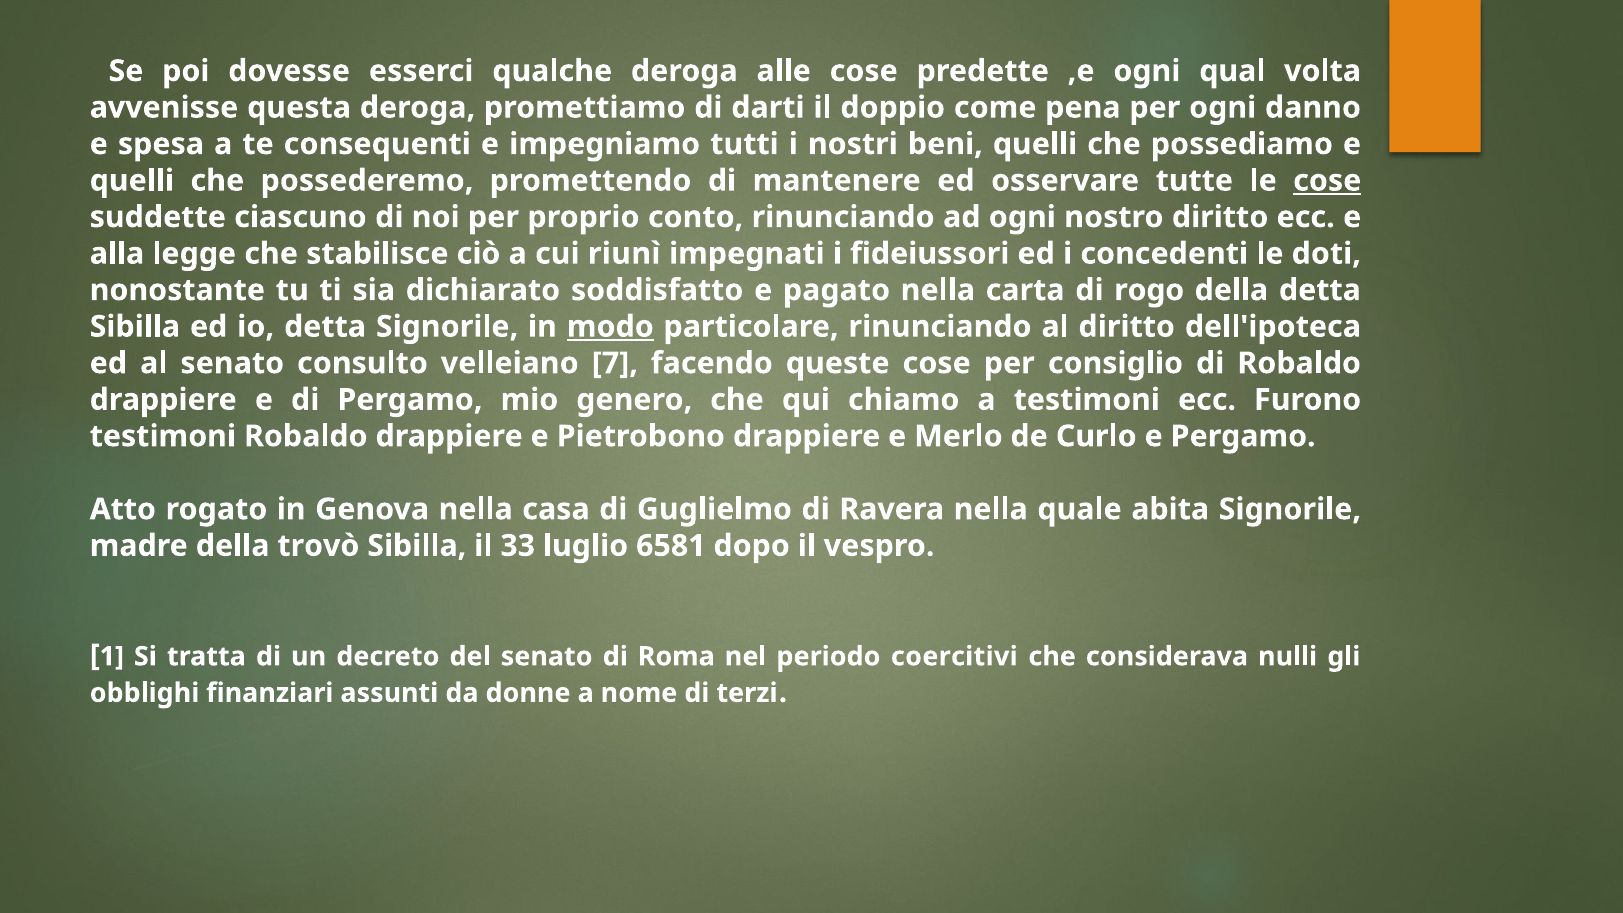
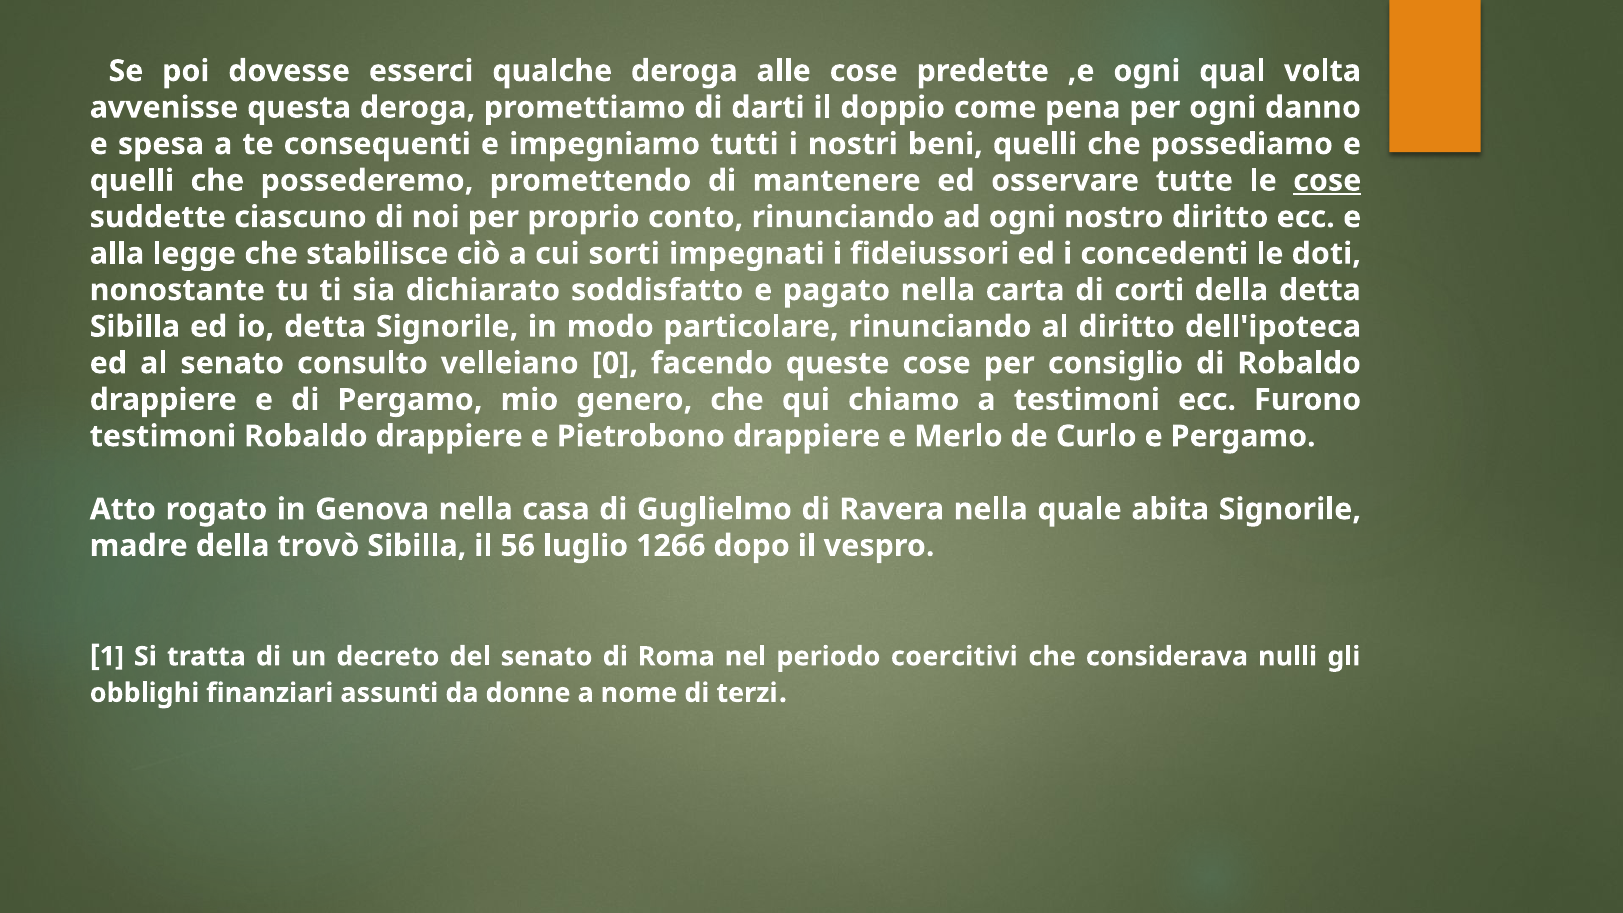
riunì: riunì -> sorti (624, 254)
rogo: rogo -> corti (1149, 290)
modo underline: present -> none (610, 327)
7: 7 -> 0 (615, 363)
33: 33 -> 56 (518, 546)
6581: 6581 -> 1266 (671, 546)
